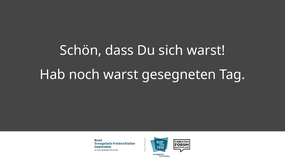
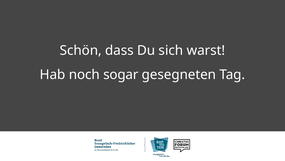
noch warst: warst -> sogar (121, 74)
